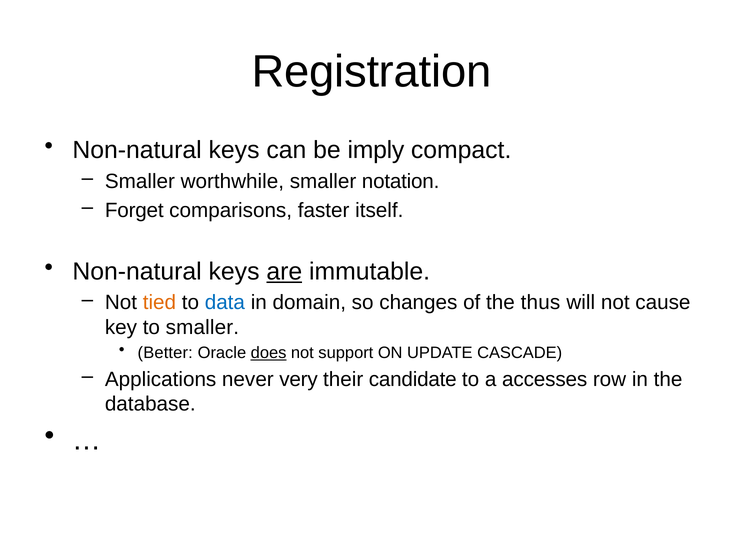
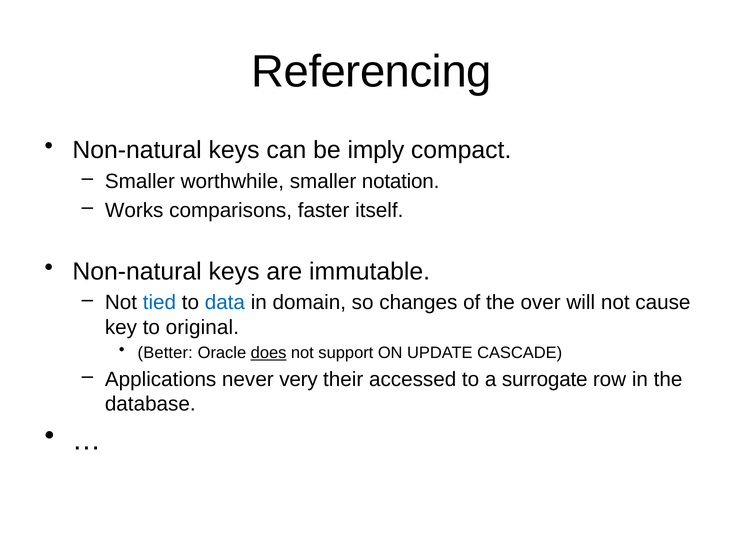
Registration: Registration -> Referencing (372, 72)
Forget: Forget -> Works (134, 210)
are underline: present -> none (284, 272)
tied colour: orange -> blue (159, 303)
thus: thus -> over (541, 303)
to smaller: smaller -> original (202, 328)
candidate: candidate -> accessed (413, 380)
accesses: accesses -> surrogate (545, 380)
